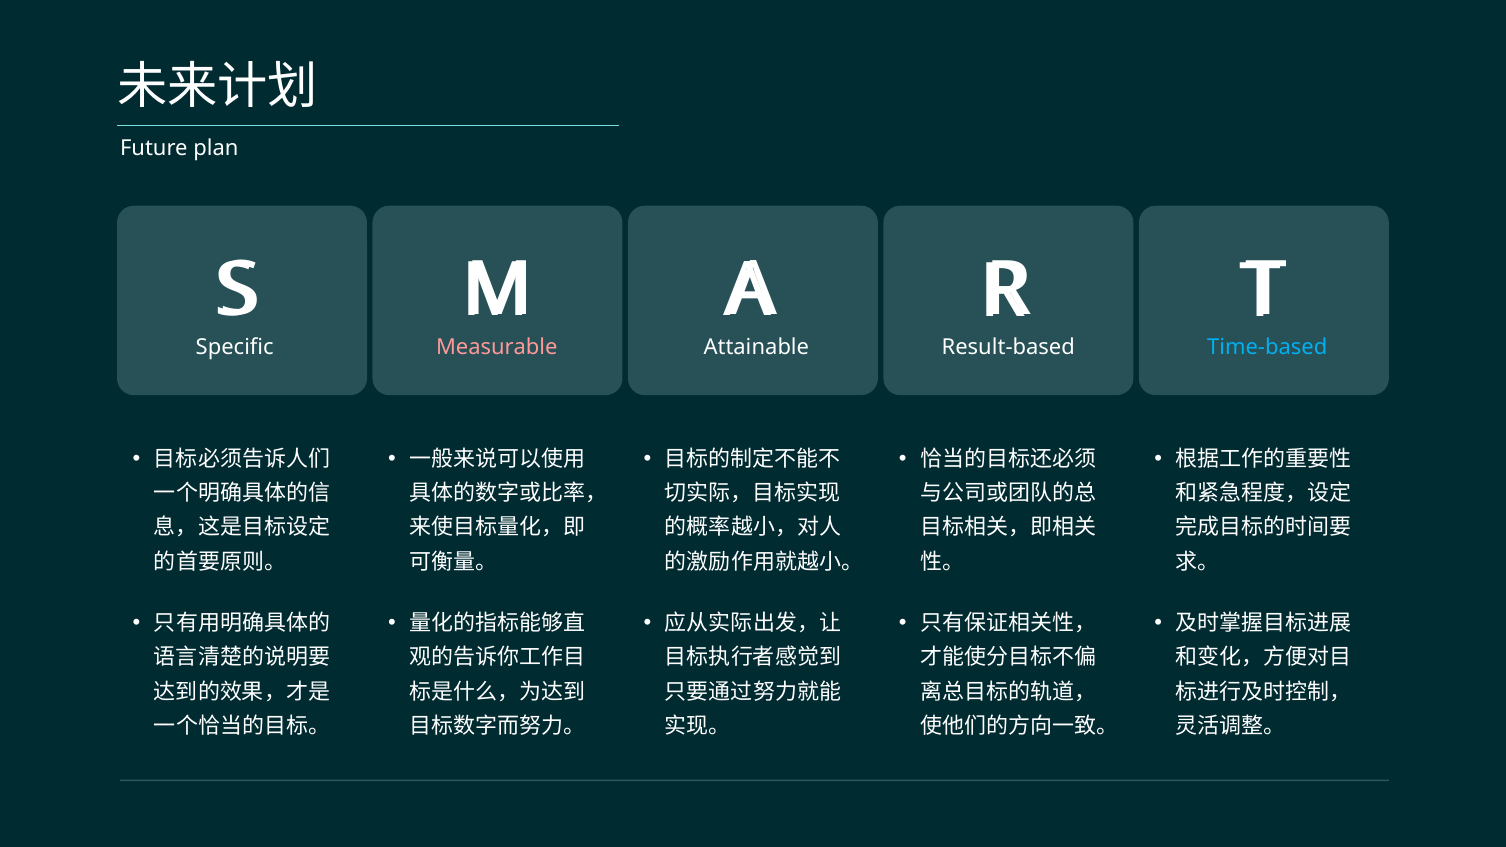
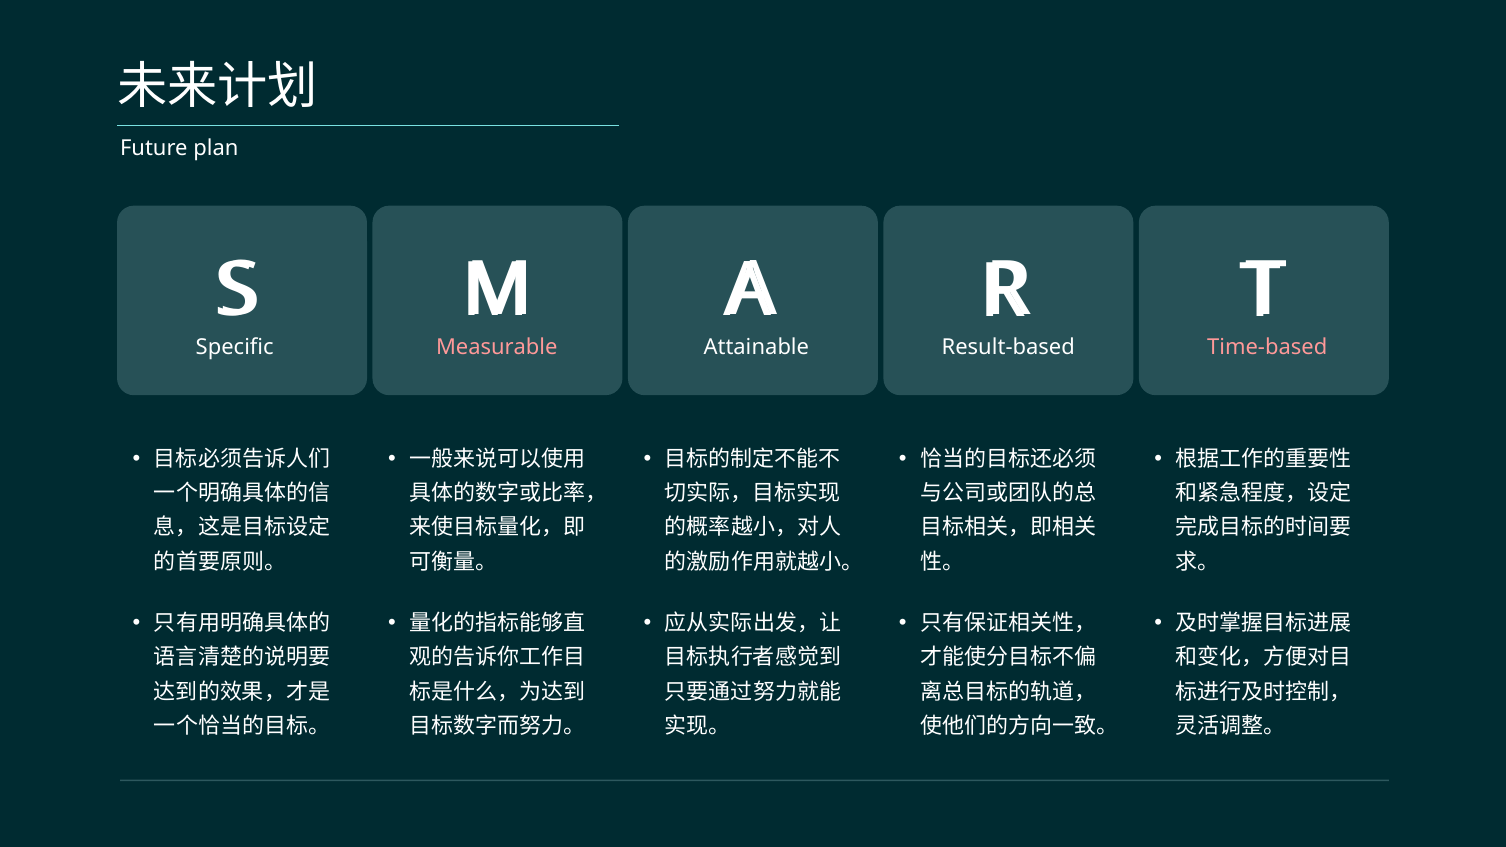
Time-based colour: light blue -> pink (1267, 348)
